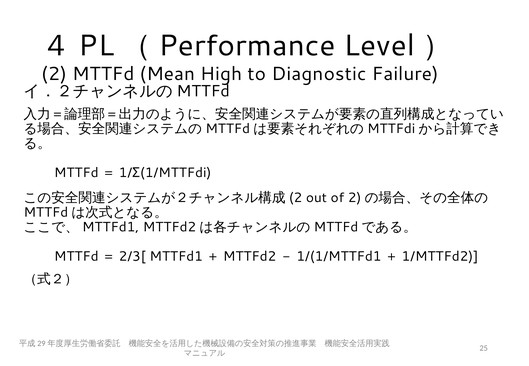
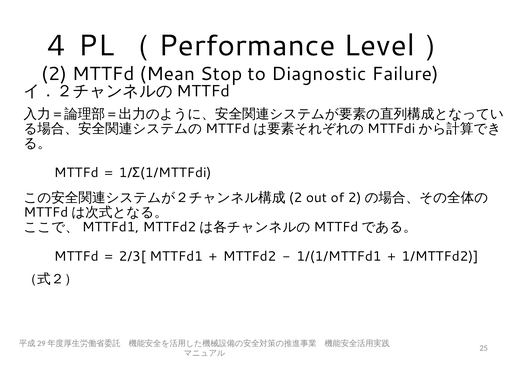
High: High -> Stop (221, 74)
